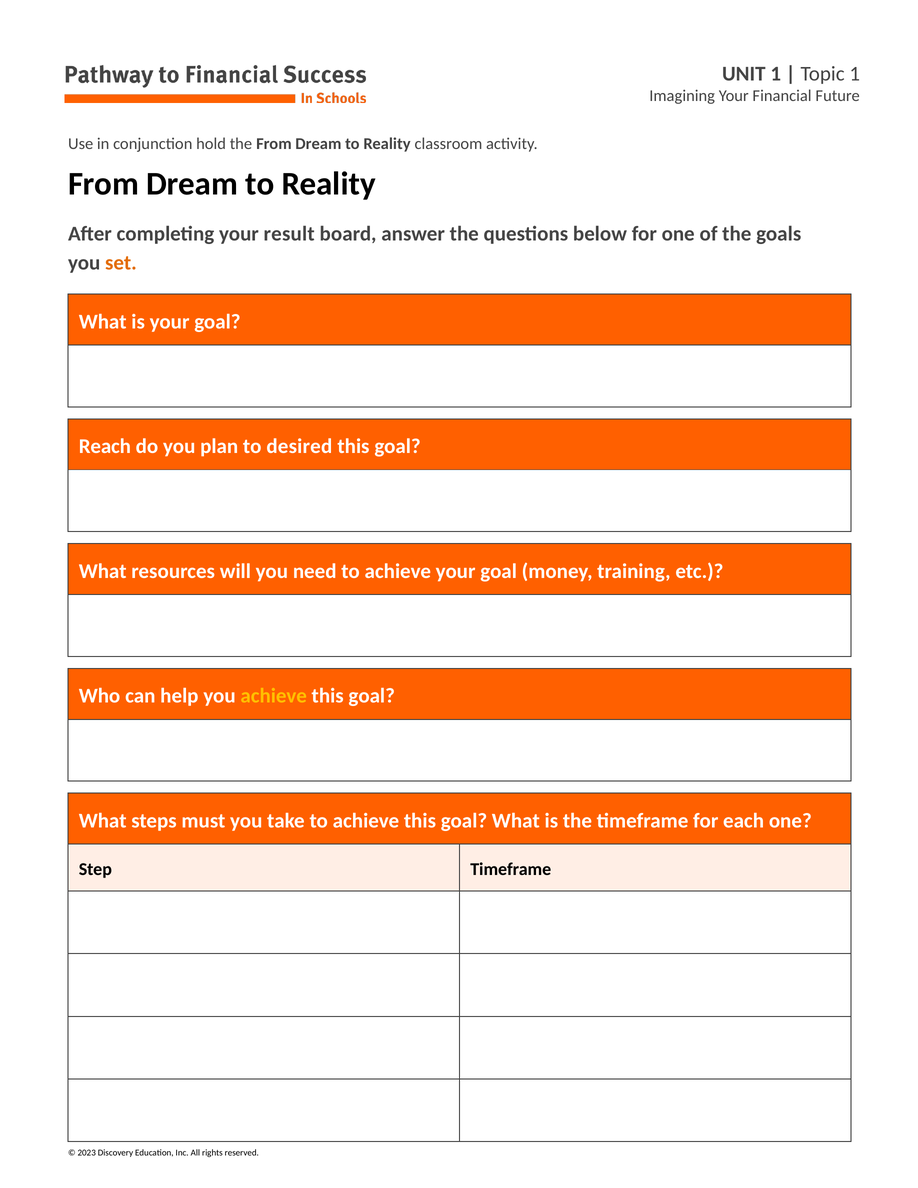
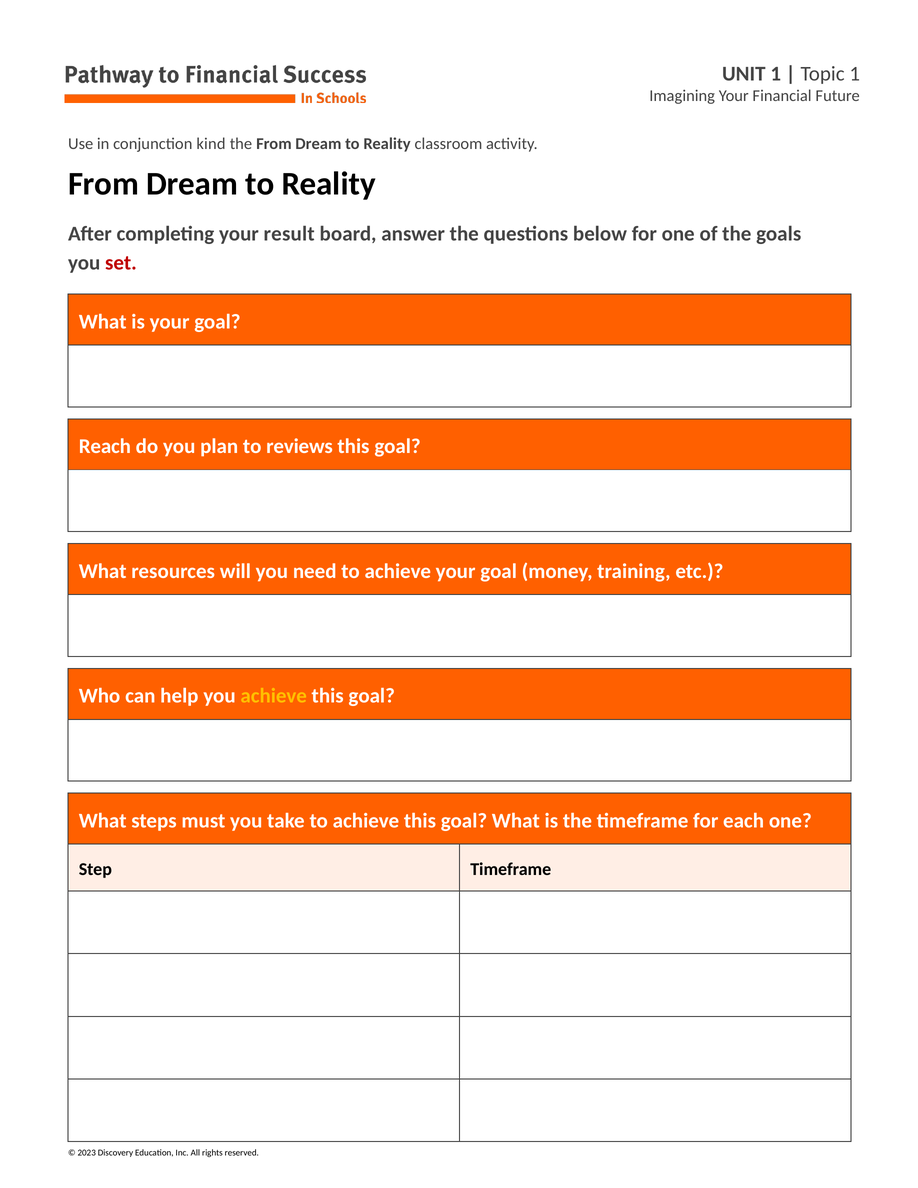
hold: hold -> kind (211, 144)
set colour: orange -> red (121, 263)
desired: desired -> reviews (300, 446)
